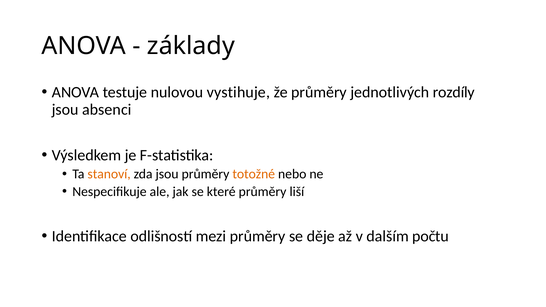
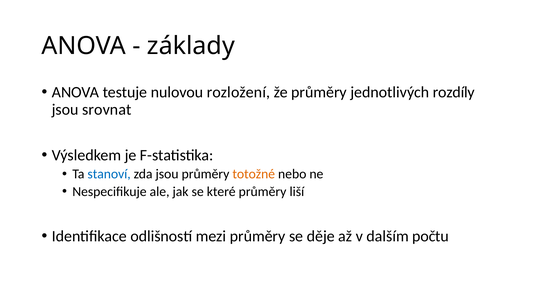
vystihuje: vystihuje -> rozložení (238, 92)
absenci: absenci -> srovnat (107, 110)
stanoví colour: orange -> blue (109, 174)
